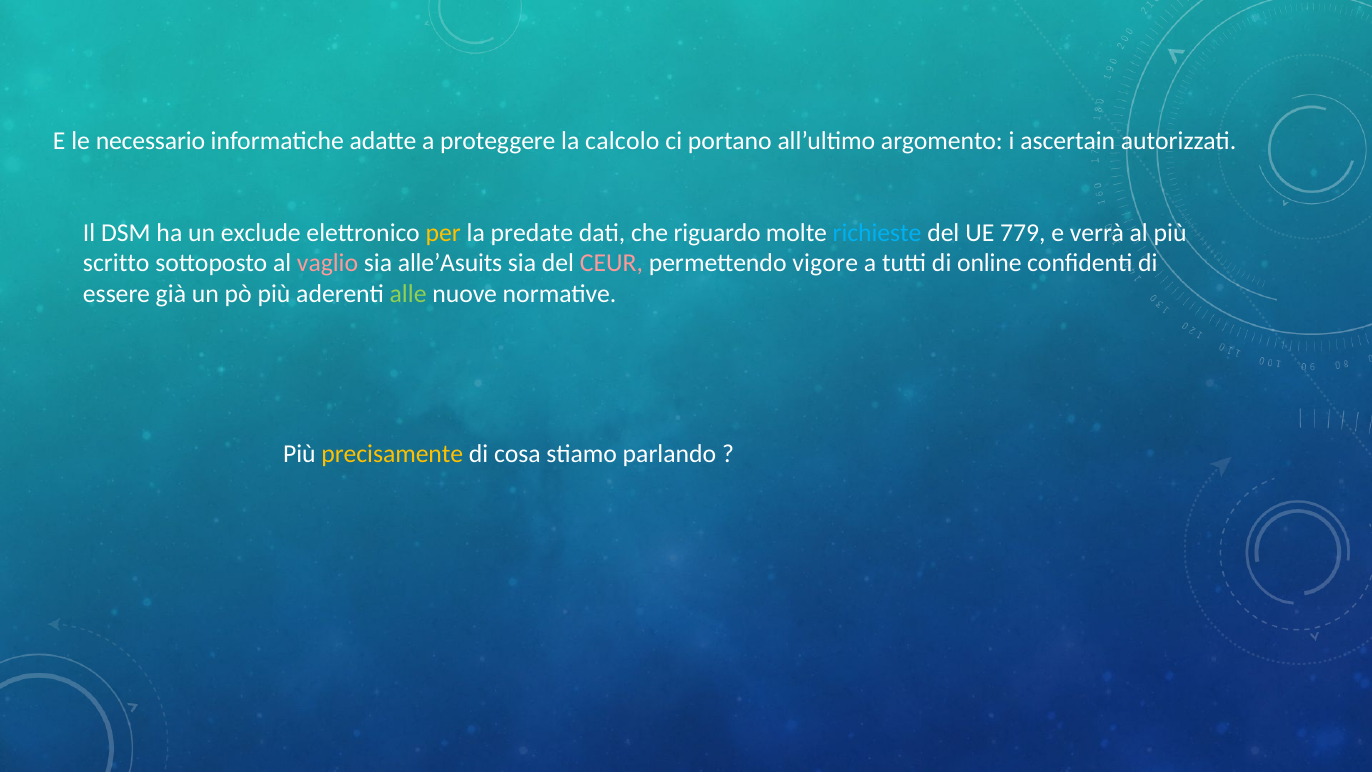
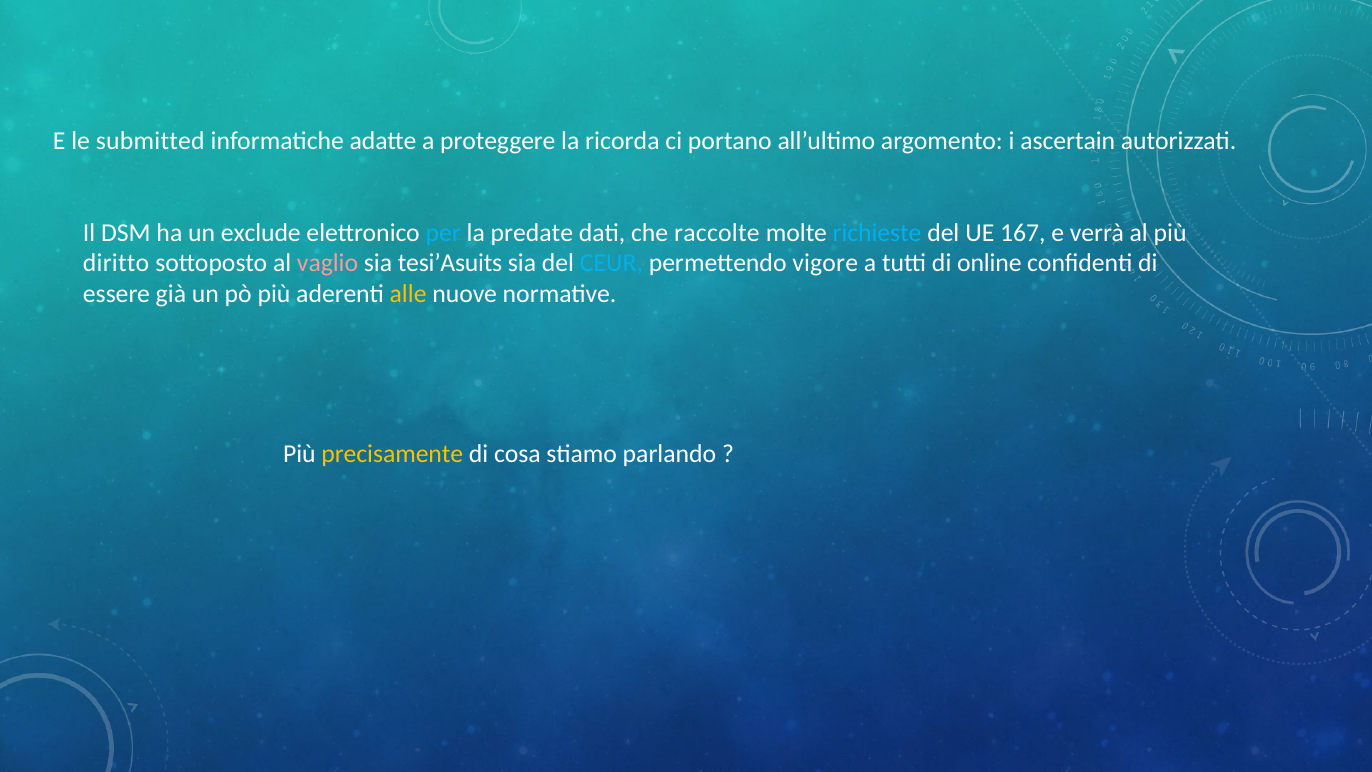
necessario: necessario -> submitted (150, 141)
calcolo: calcolo -> ricorda (622, 141)
per colour: yellow -> light blue (443, 233)
riguardo: riguardo -> raccolte (717, 233)
779: 779 -> 167 (1023, 233)
scritto: scritto -> diritto (116, 263)
alle’Asuits: alle’Asuits -> tesi’Asuits (450, 263)
CEUR colour: pink -> light blue (611, 263)
alle colour: light green -> yellow (408, 294)
